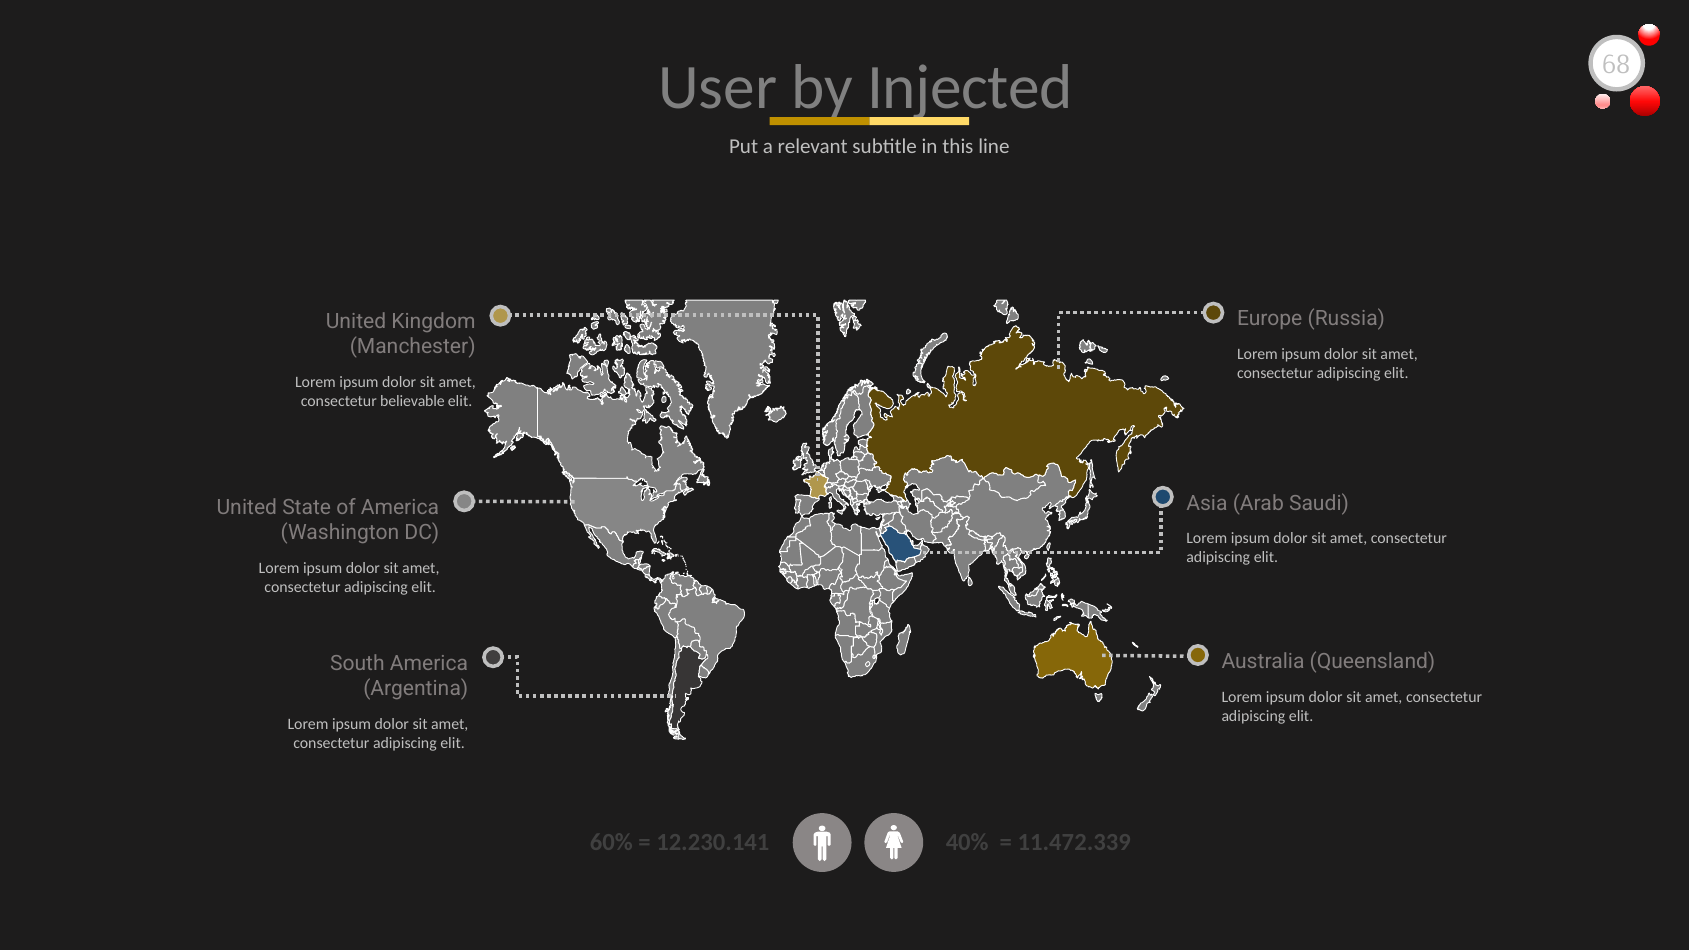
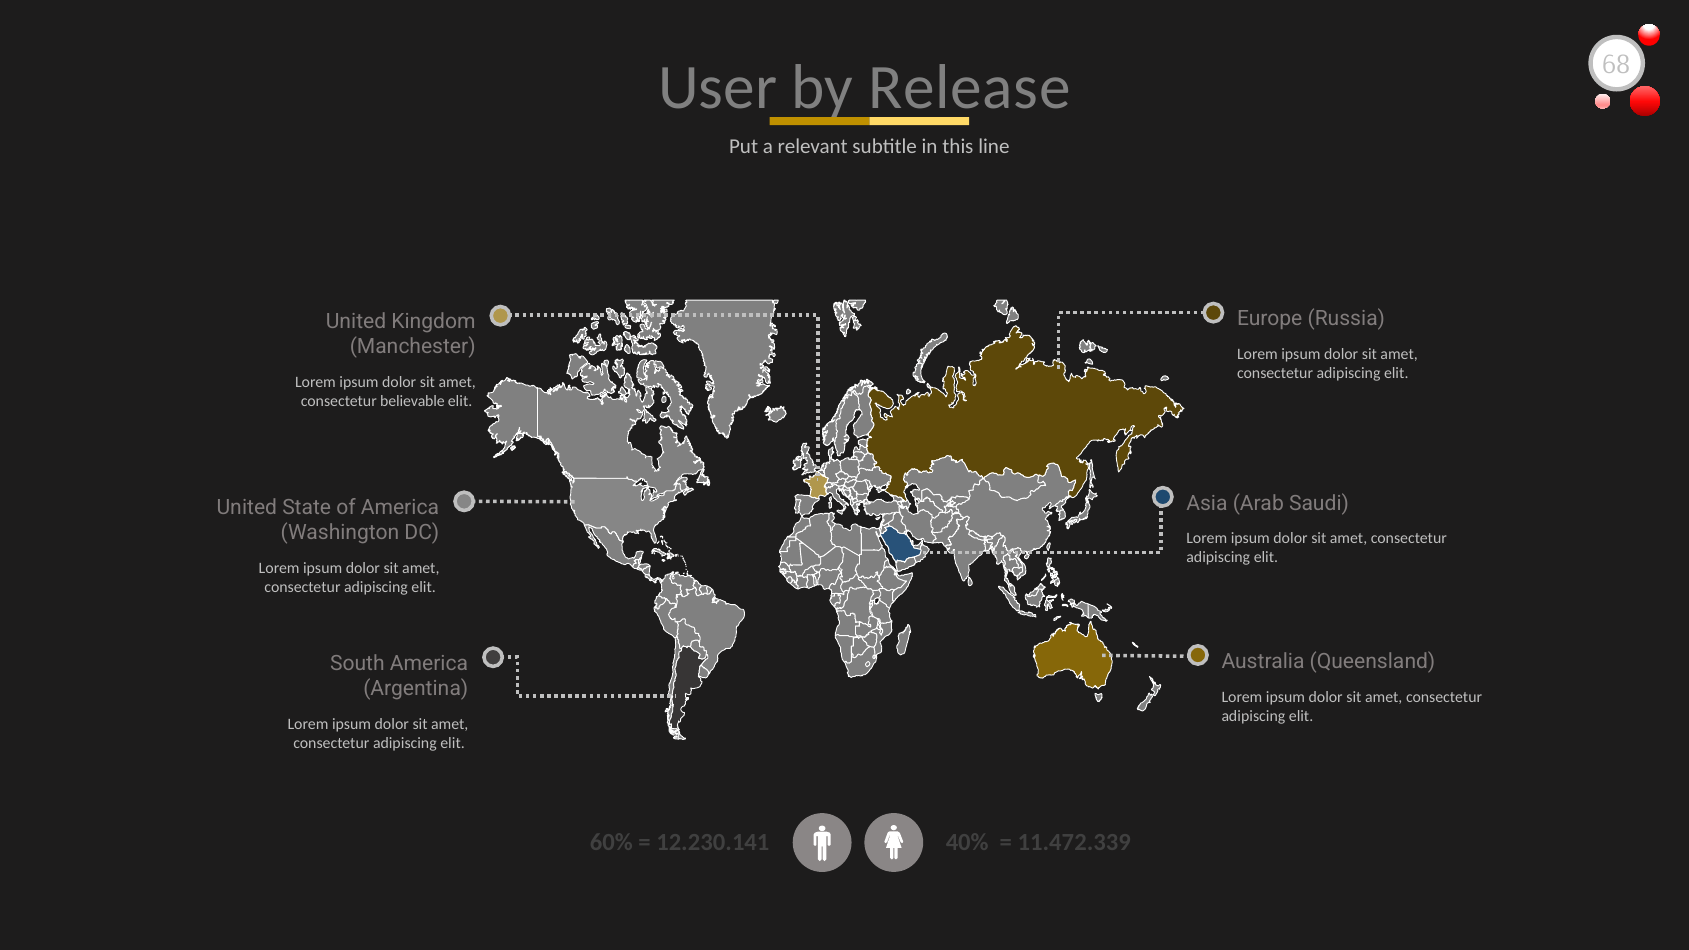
Injected: Injected -> Release (970, 88)
